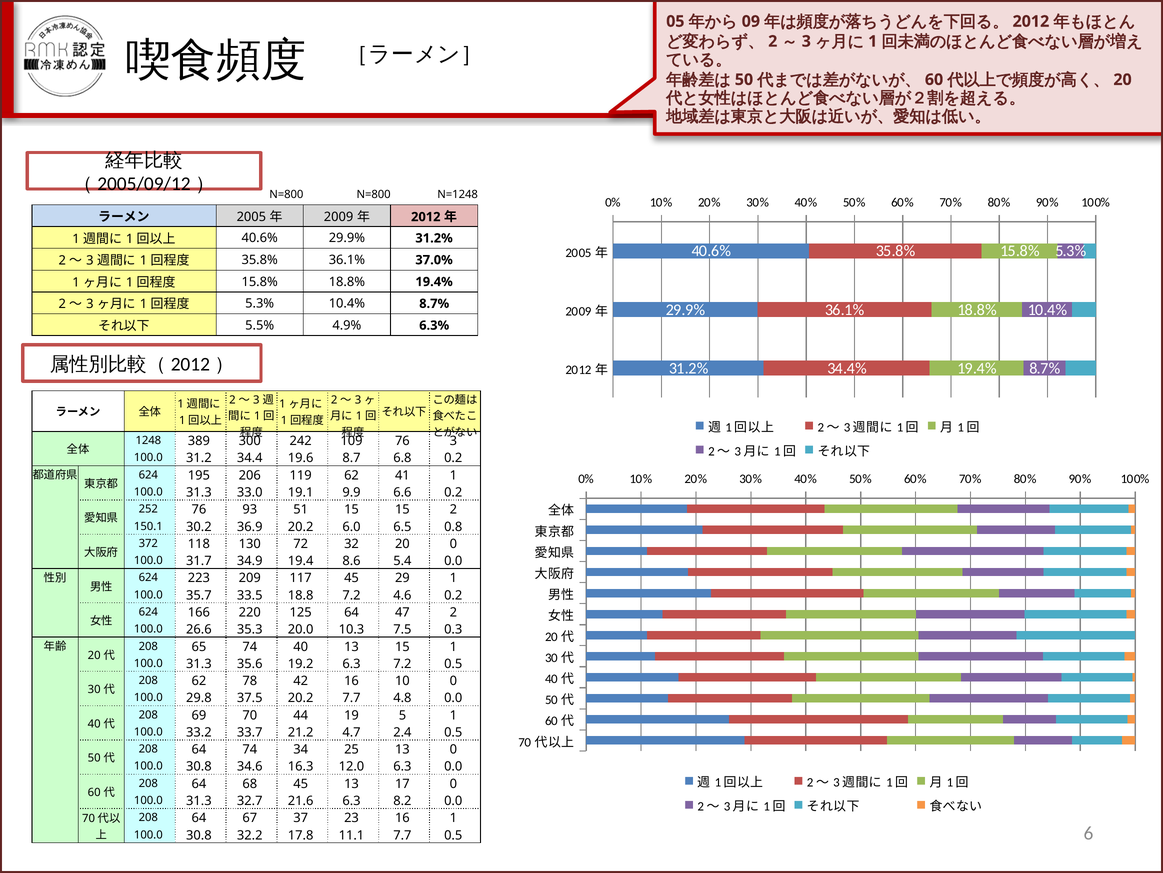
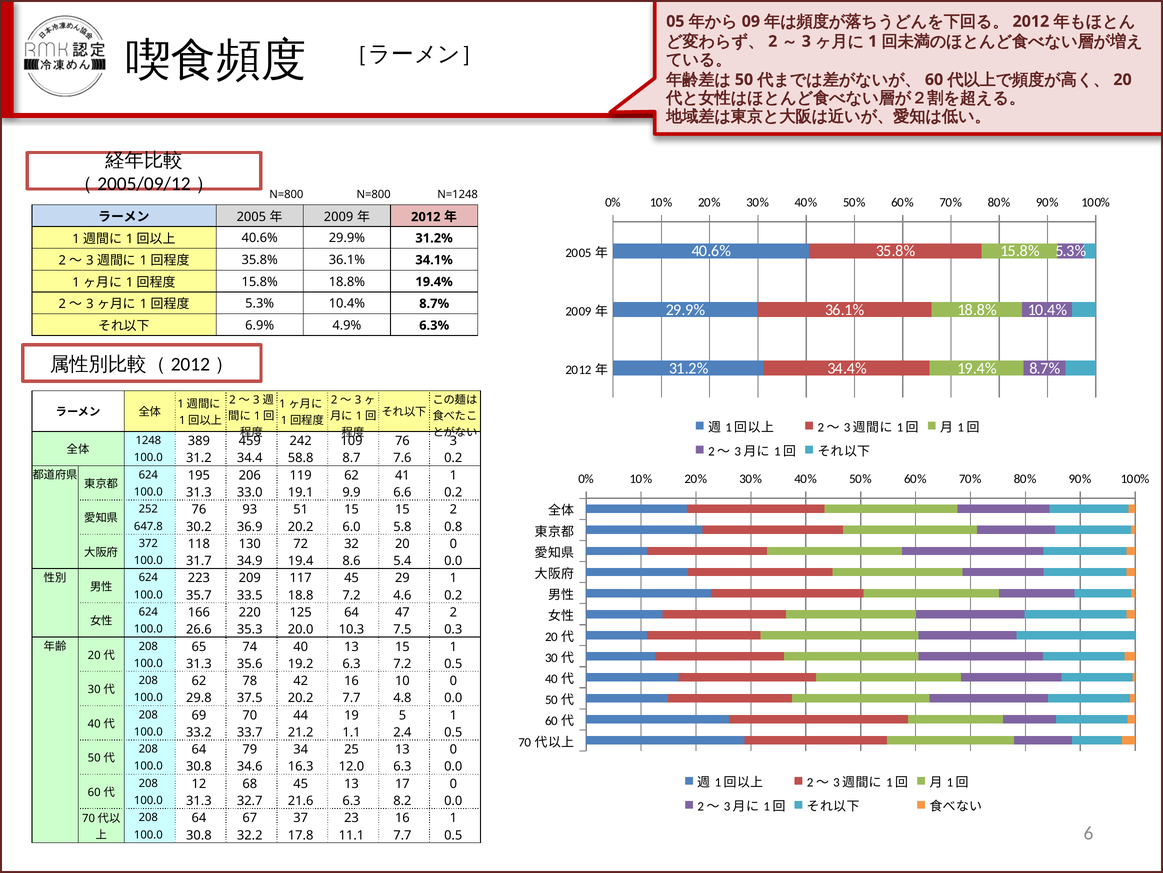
37.0%: 37.0% -> 34.1% (434, 260)
5.5%: 5.5% -> 6.9% (260, 325)
300: 300 -> 459 (250, 441)
19.6: 19.6 -> 58.8 (301, 458)
6.8: 6.8 -> 7.6 (402, 458)
150.1: 150.1 -> 647.8 (148, 526)
6.5: 6.5 -> 5.8 (402, 526)
4.7: 4.7 -> 1.1 (352, 732)
64 74: 74 -> 79 (250, 749)
64: 64 -> 12 (199, 783)
